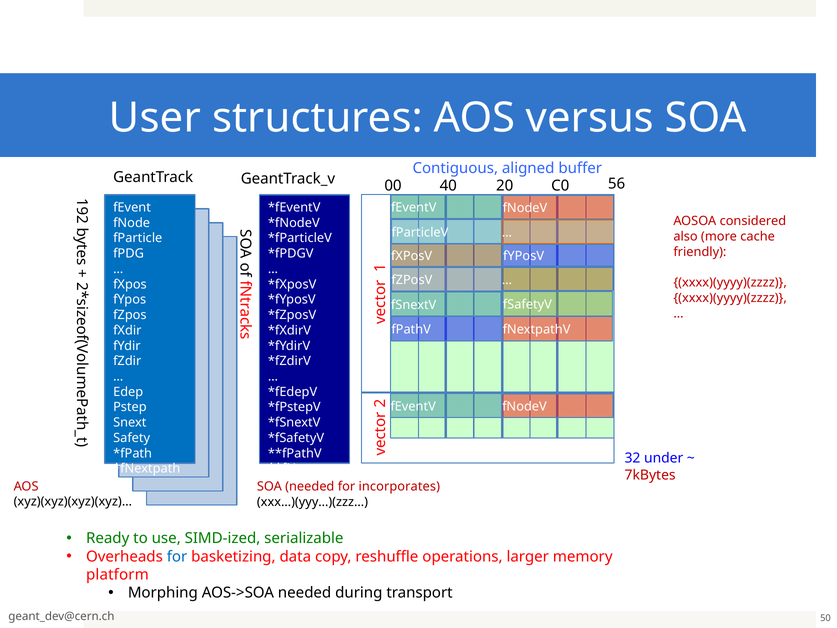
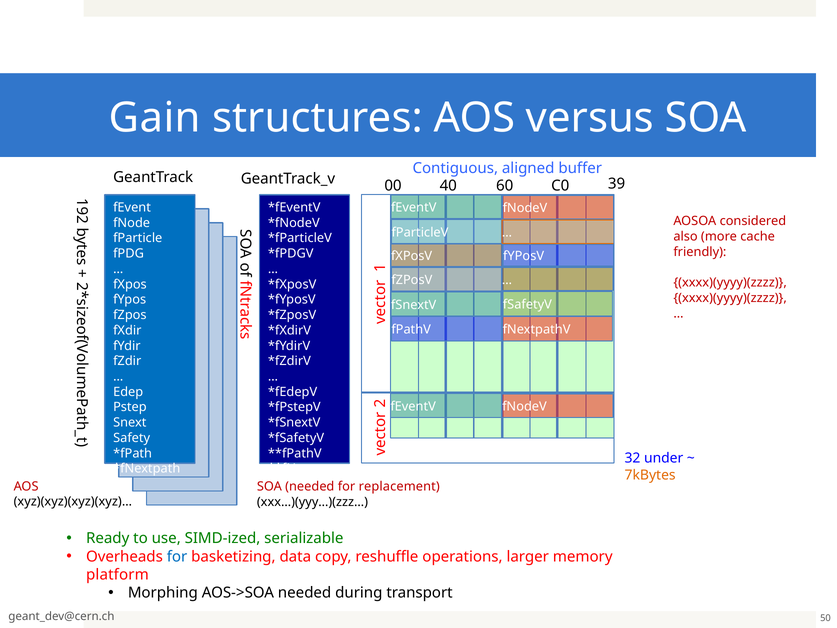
User: User -> Gain (155, 118)
20: 20 -> 60 (505, 186)
56: 56 -> 39 (617, 184)
7kBytes colour: red -> orange (650, 475)
incorporates: incorporates -> replacement (399, 486)
